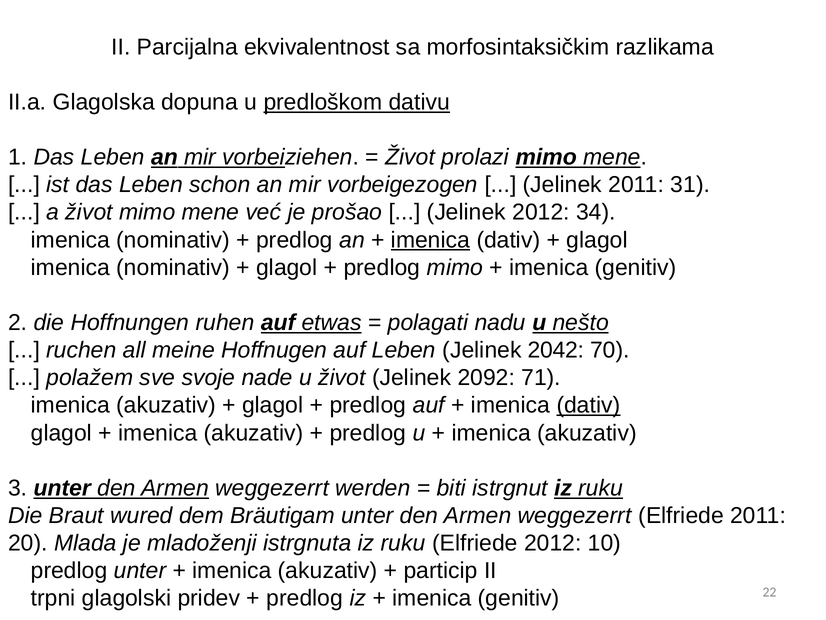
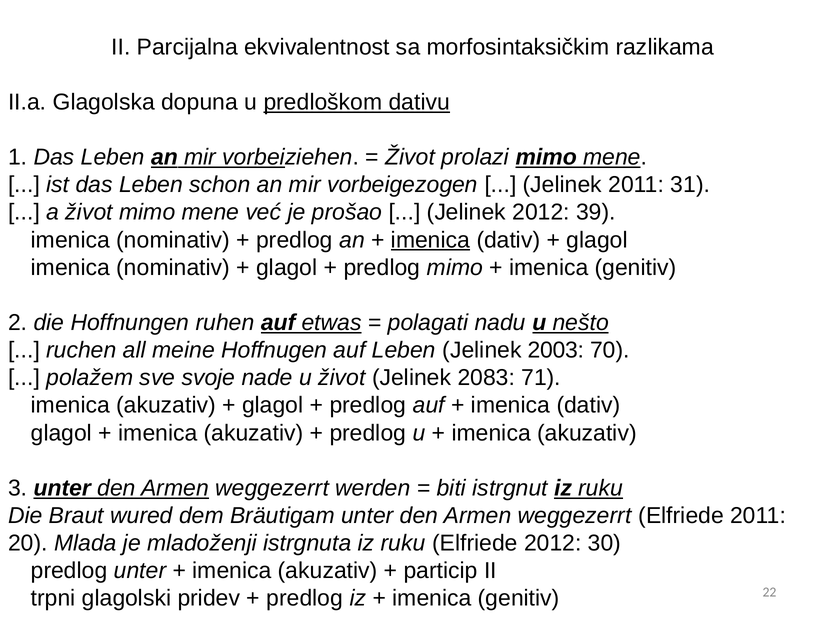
34: 34 -> 39 (596, 212)
2042: 2042 -> 2003 (556, 350)
2092: 2092 -> 2083 (486, 377)
dativ underline: present -> none (588, 405)
10: 10 -> 30 (604, 543)
